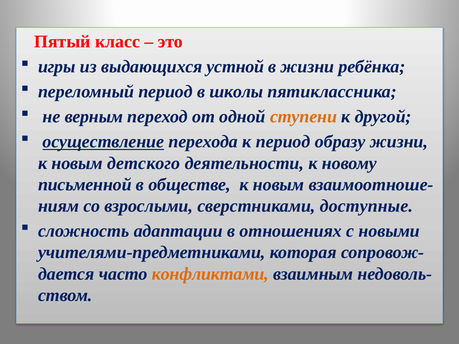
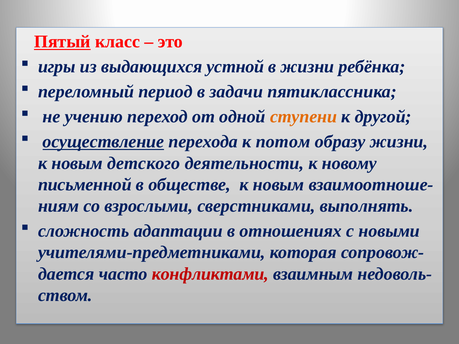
Пятый underline: none -> present (62, 42)
школы: школы -> задачи (236, 92)
верным: верным -> учению (94, 117)
к период: период -> потом (283, 142)
доступные: доступные -> выполнять (367, 206)
конфликтами colour: orange -> red (210, 274)
